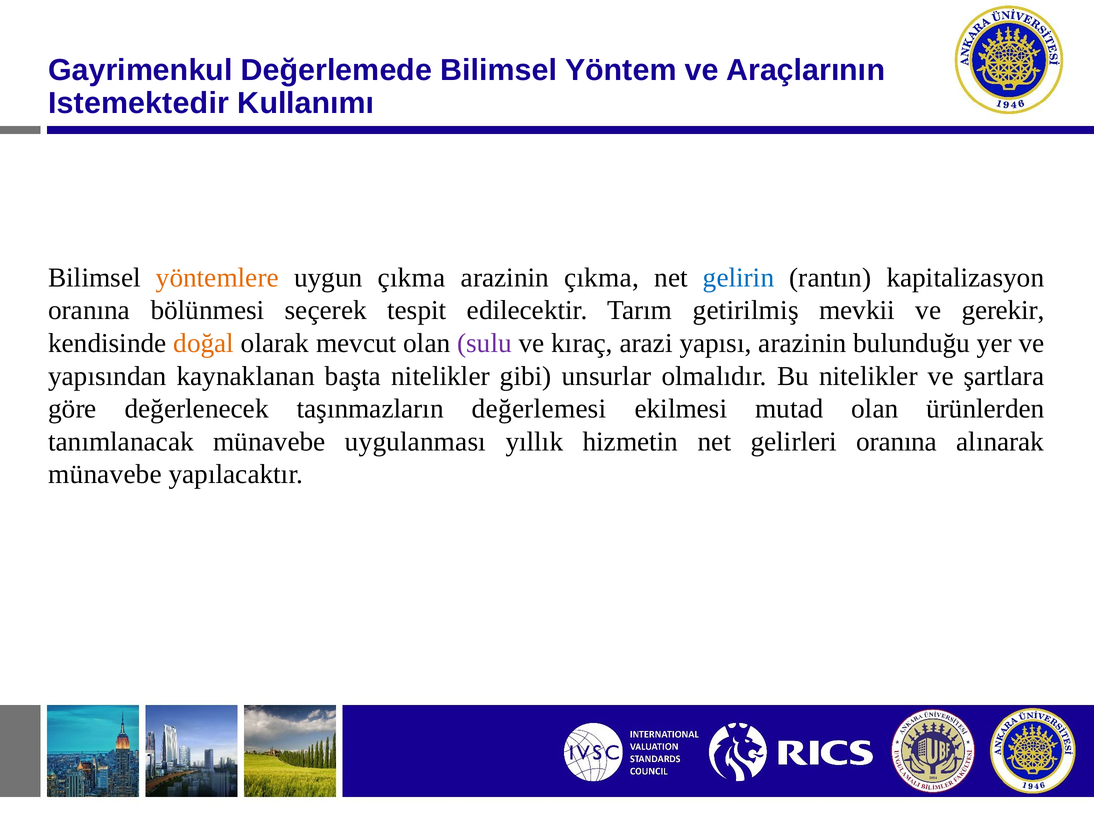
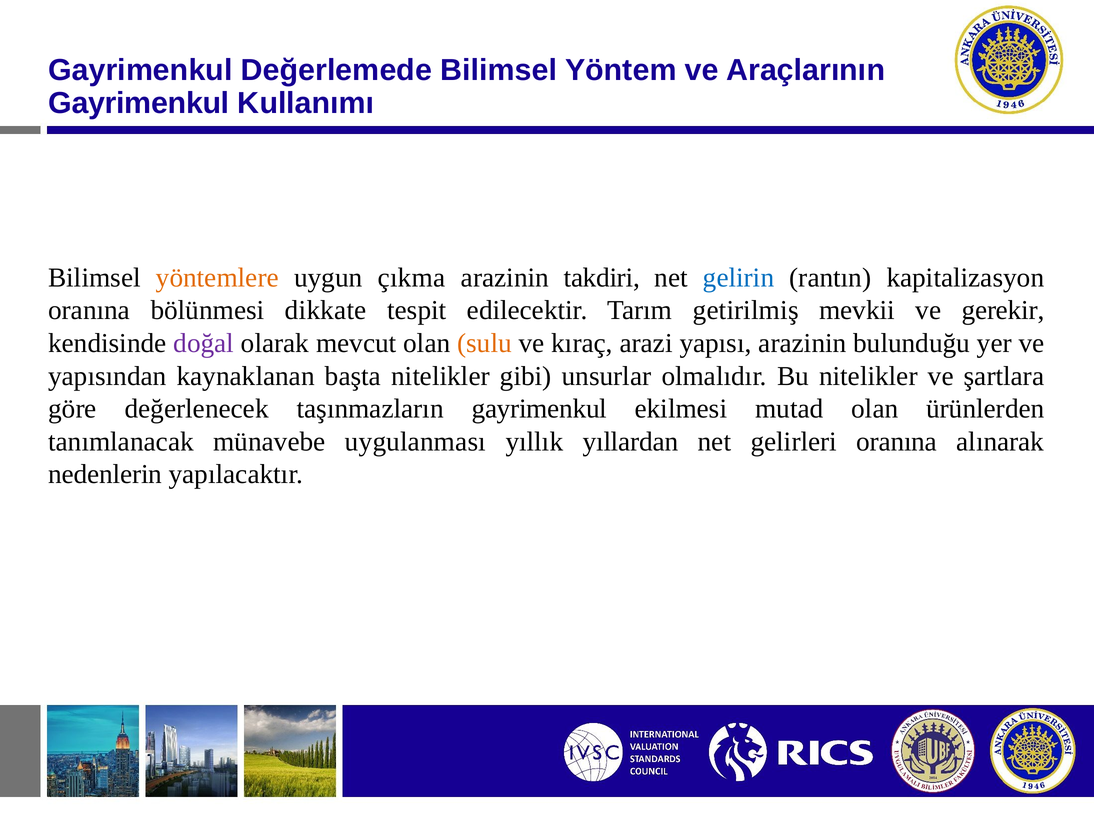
Istemektedir: Istemektedir -> Gayrimenkul (139, 103)
arazinin çıkma: çıkma -> takdiri (602, 278)
seçerek: seçerek -> dikkate (326, 311)
doğal colour: orange -> purple (204, 343)
sulu colour: purple -> orange (485, 343)
taşınmazların değerlemesi: değerlemesi -> gayrimenkul (539, 409)
hizmetin: hizmetin -> yıllardan (631, 442)
münavebe: münavebe -> nedenlerin (105, 475)
